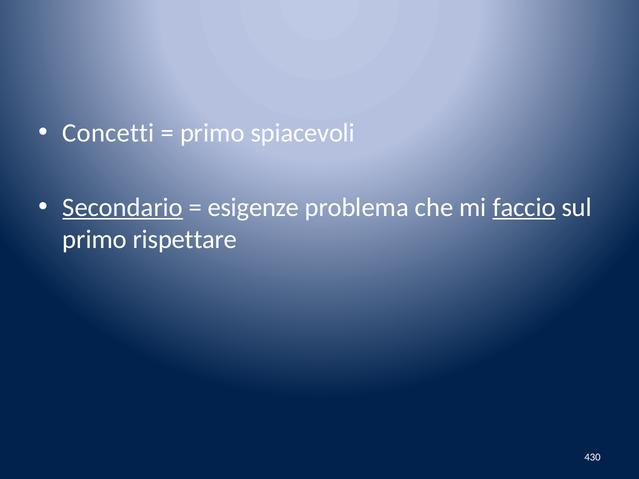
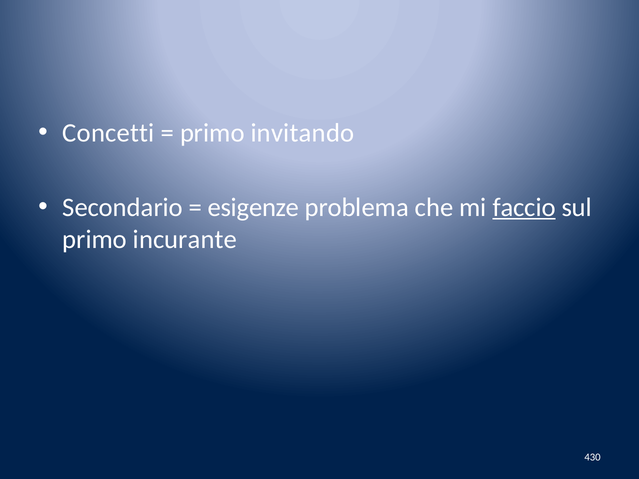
spiacevoli: spiacevoli -> invitando (303, 133)
Secondario underline: present -> none (123, 207)
rispettare: rispettare -> incurante (185, 239)
